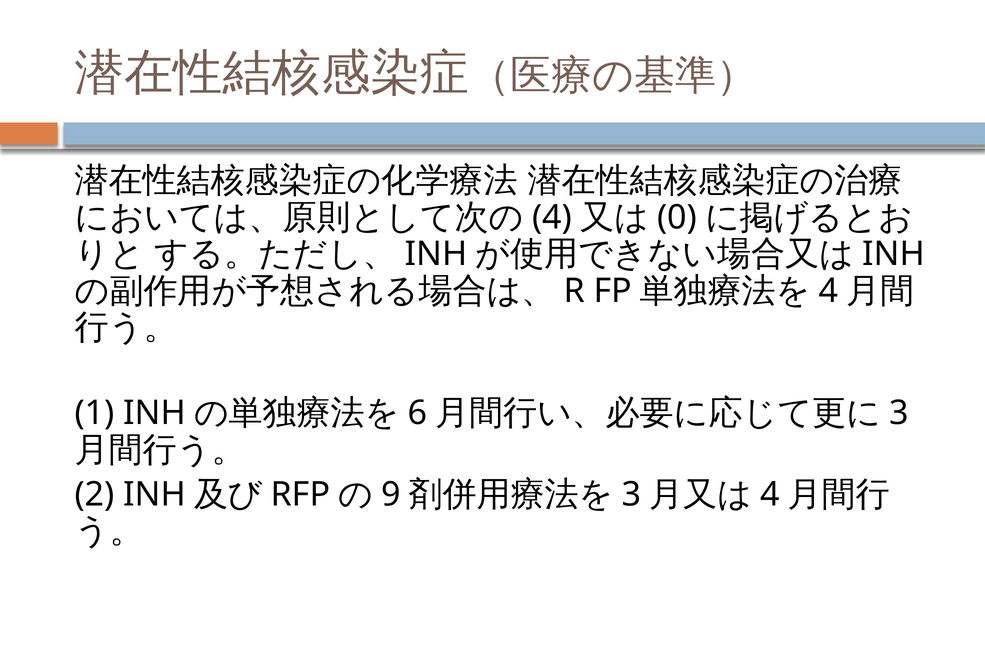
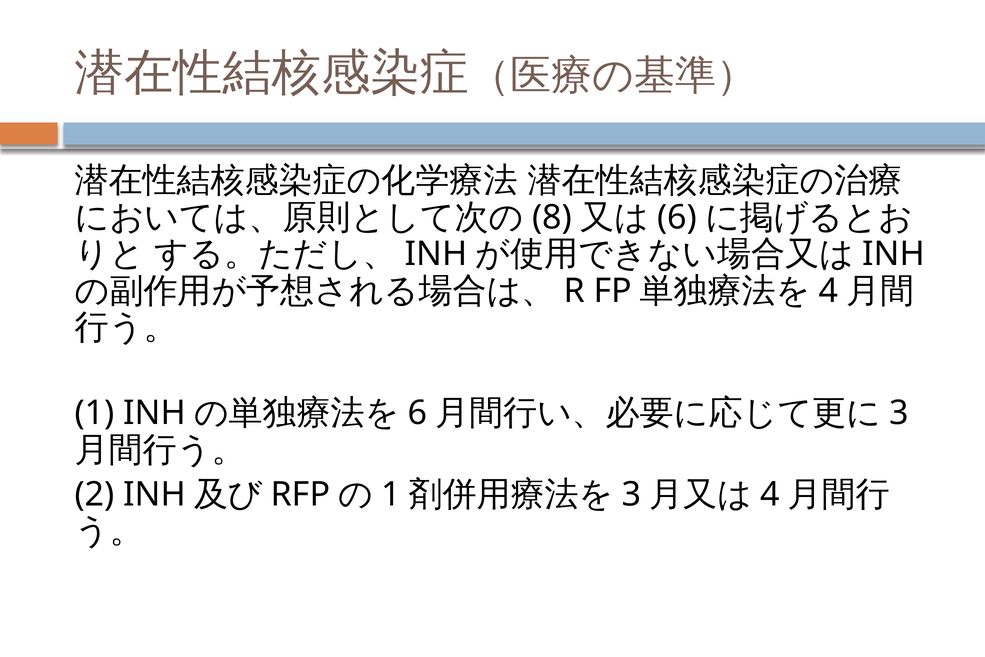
4: 4 -> 8 (552, 217)
0: 0 -> 6 (677, 217)
9: 9 -> 1 (391, 494)
